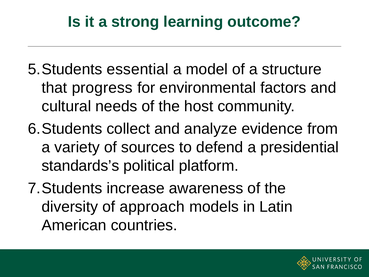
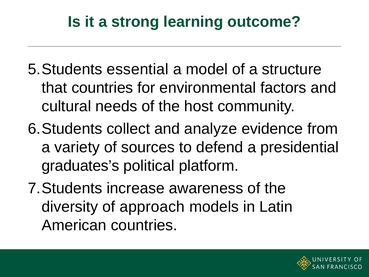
that progress: progress -> countries (102, 88)
standards’s: standards’s -> graduates’s (80, 166)
